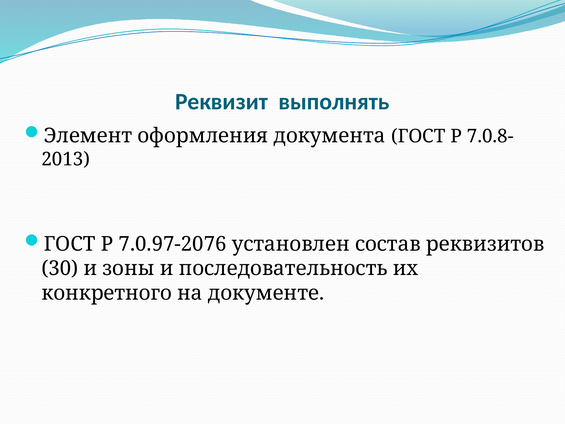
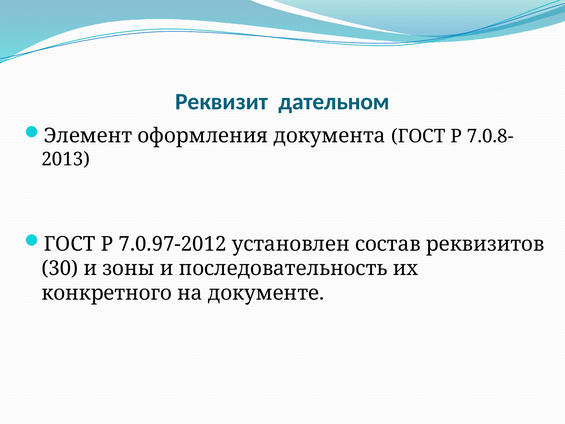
выполнять: выполнять -> дательном (334, 102)
7.0.97-2076: 7.0.97-2076 -> 7.0.97-2012 (173, 244)
